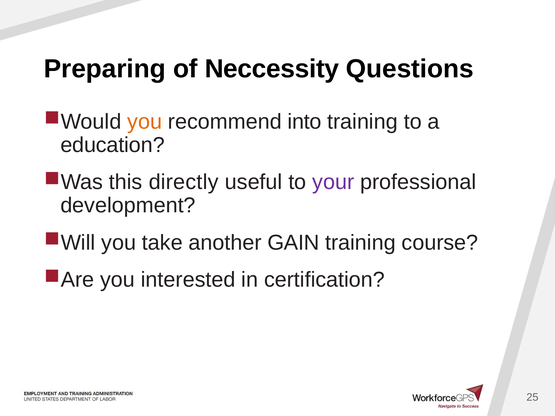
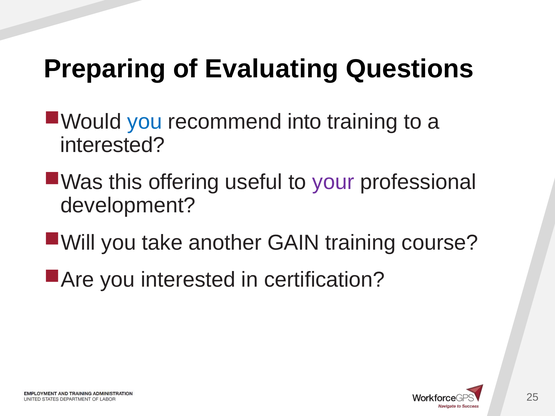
Neccessity: Neccessity -> Evaluating (272, 69)
you colour: orange -> blue (145, 122)
education: education -> interested (113, 145)
directly: directly -> offering (184, 182)
